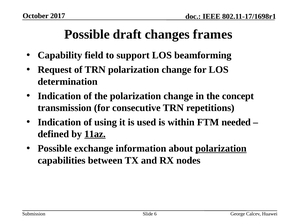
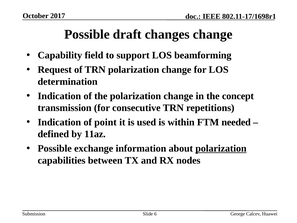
changes frames: frames -> change (213, 34)
using: using -> point (105, 122)
11az underline: present -> none (95, 134)
